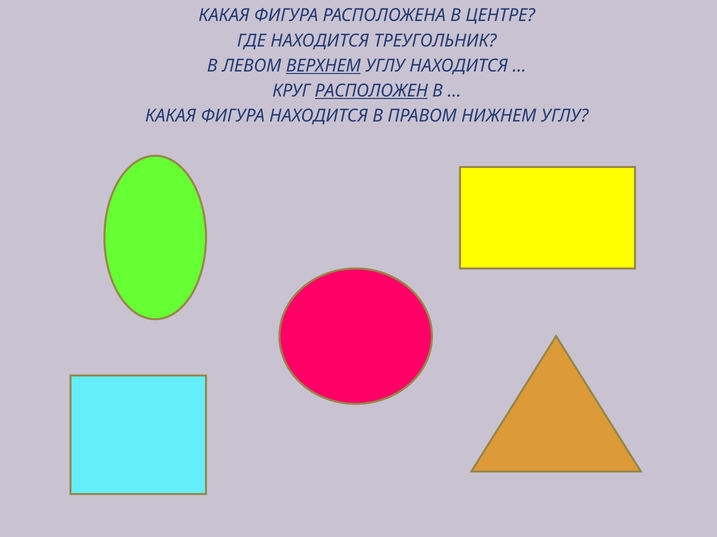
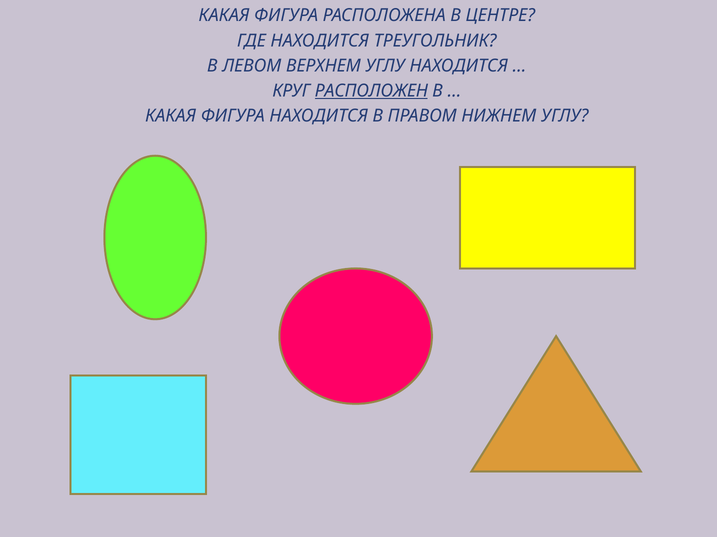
ВЕРХНЕМ underline: present -> none (323, 66)
